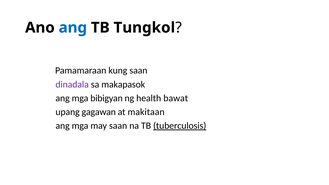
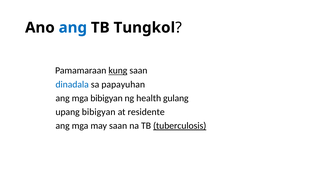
kung underline: none -> present (118, 71)
dinadala colour: purple -> blue (72, 84)
makapasok: makapasok -> papayuhan (123, 84)
bawat: bawat -> gulang (176, 98)
upang gagawan: gagawan -> bibigyan (99, 112)
makitaan: makitaan -> residente (146, 112)
